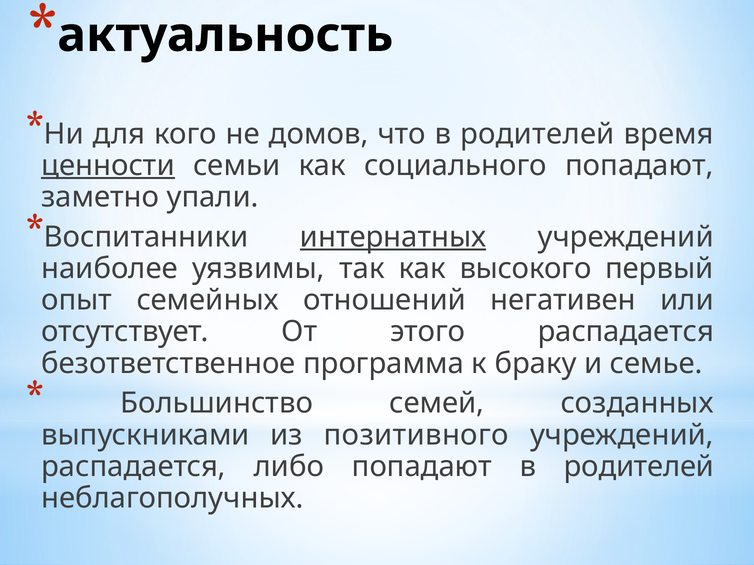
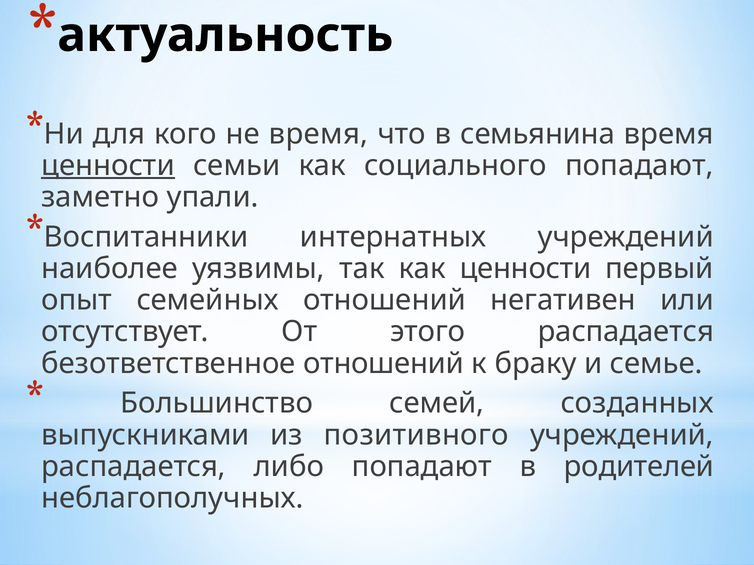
не домов: домов -> время (319, 134)
что в родителей: родителей -> семьянина (538, 134)
интернатных underline: present -> none (393, 237)
как высокого: высокого -> ценности (525, 269)
безответственное программа: программа -> отношений (384, 364)
